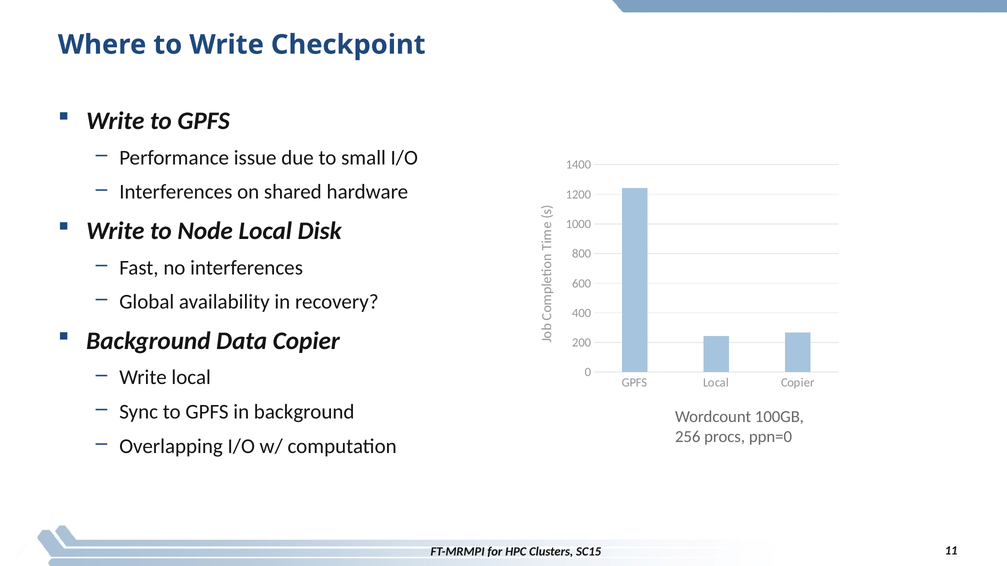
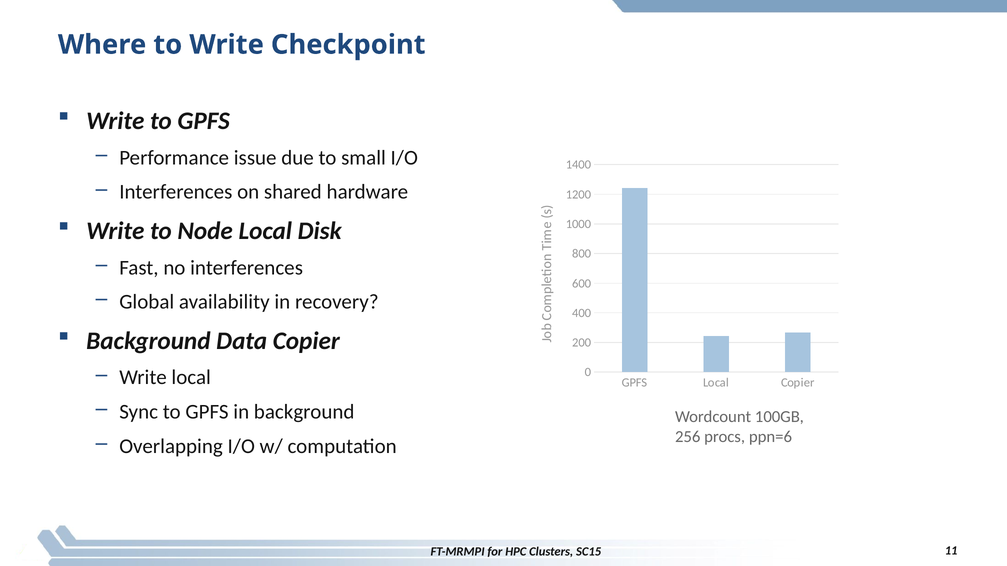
ppn=0: ppn=0 -> ppn=6 (770, 437)
